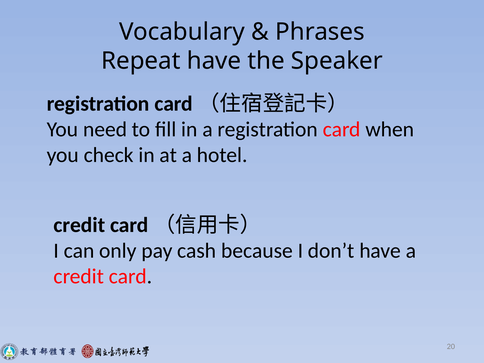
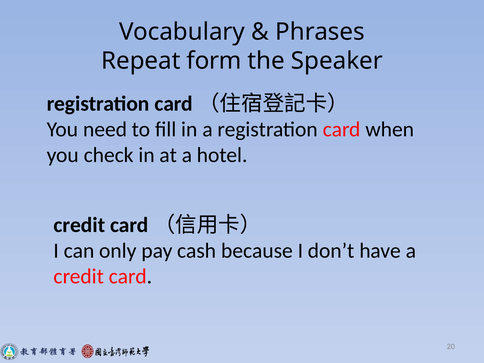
Repeat have: have -> form (214, 61)
